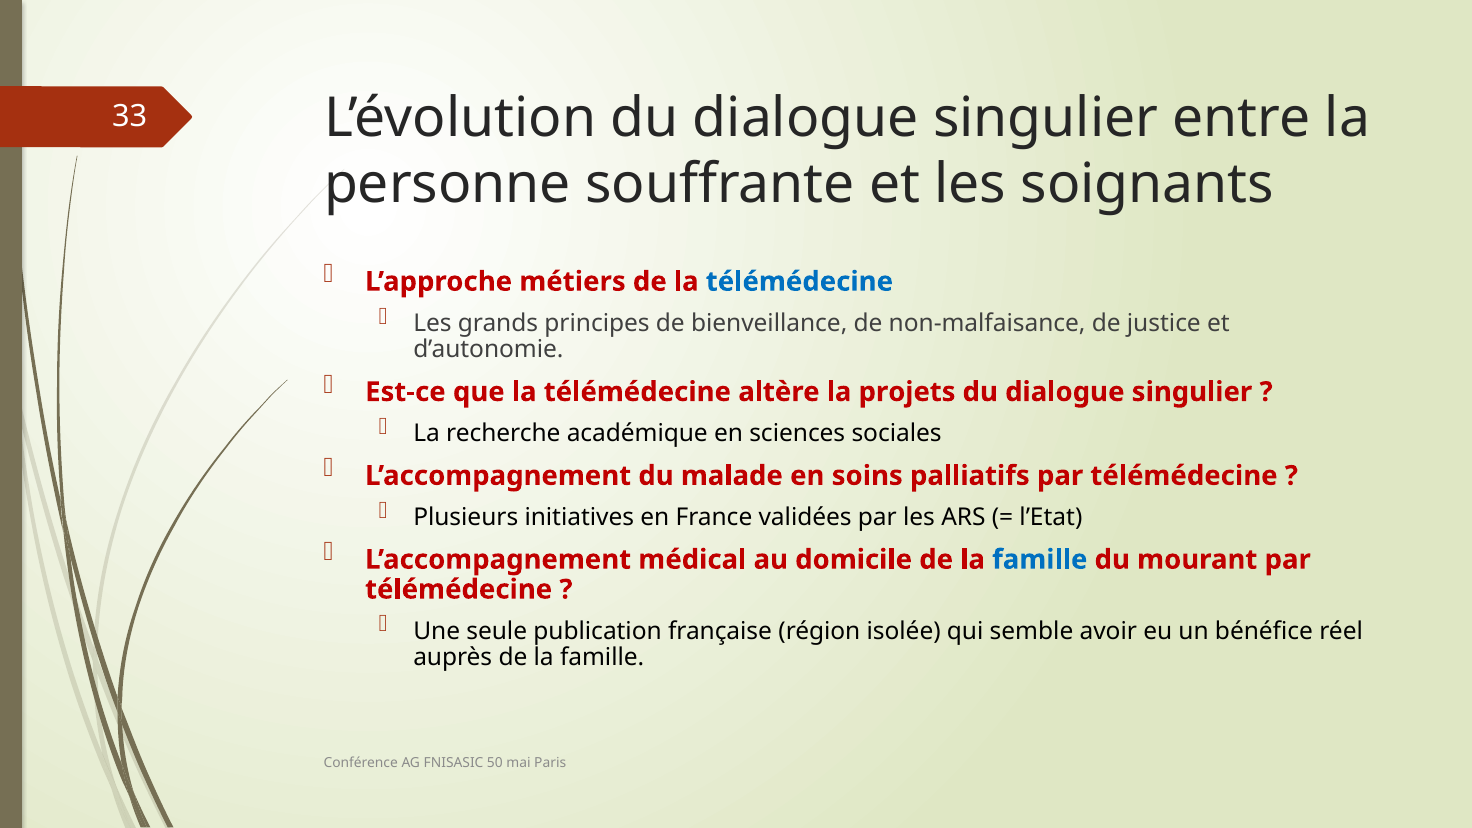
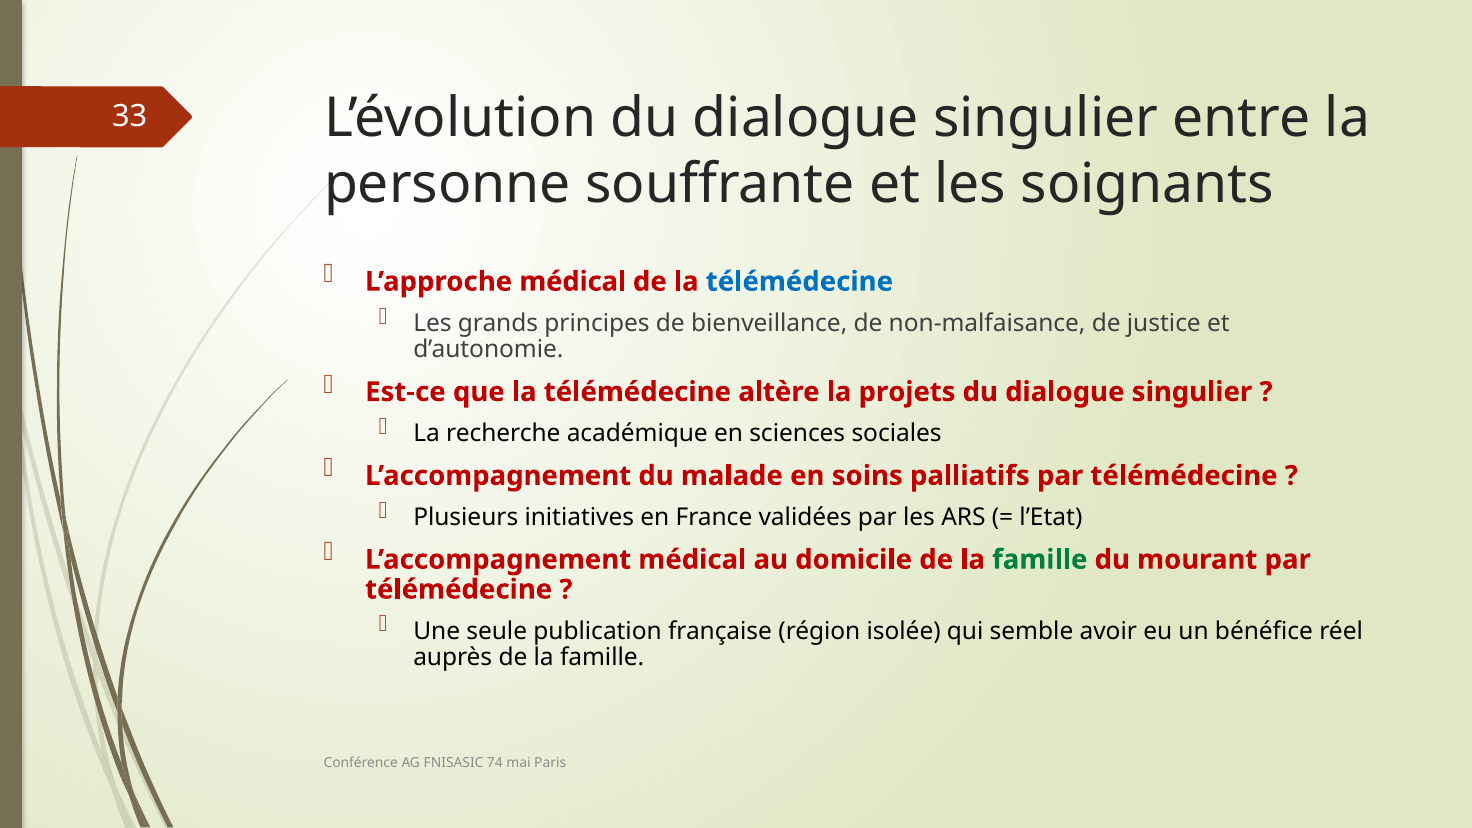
L’approche métiers: métiers -> médical (573, 282)
famille colour: blue -> green (1040, 560)
50: 50 -> 74 (495, 763)
